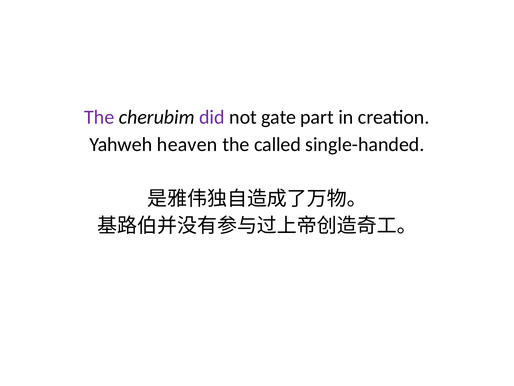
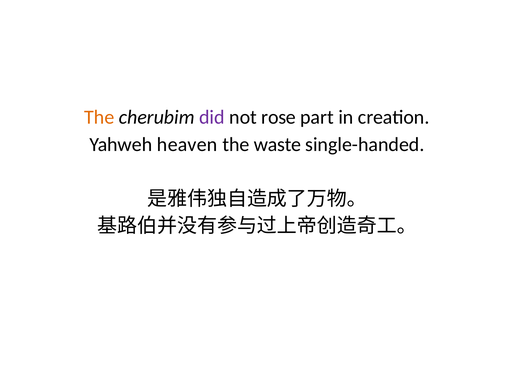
The colour: purple -> orange (99, 117)
gate: gate -> rose (279, 117)
called: called -> waste (277, 144)
